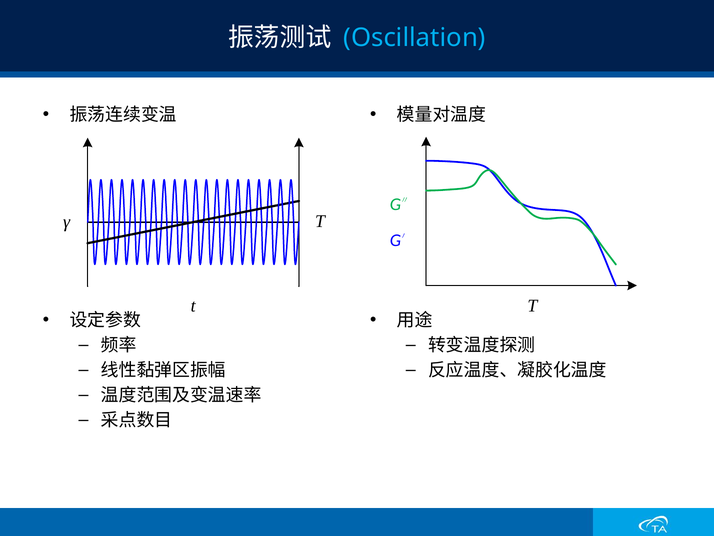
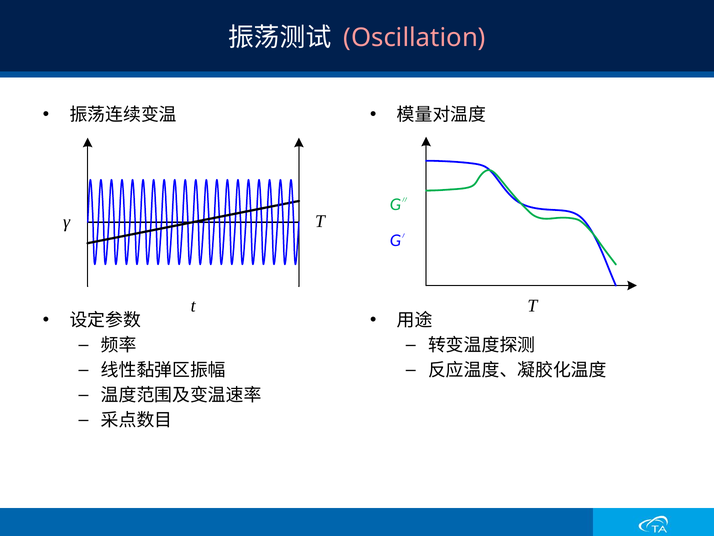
Oscillation colour: light blue -> pink (415, 38)
